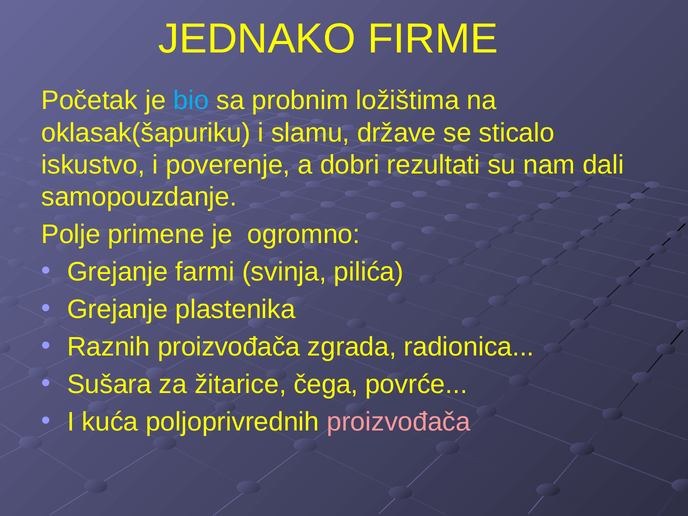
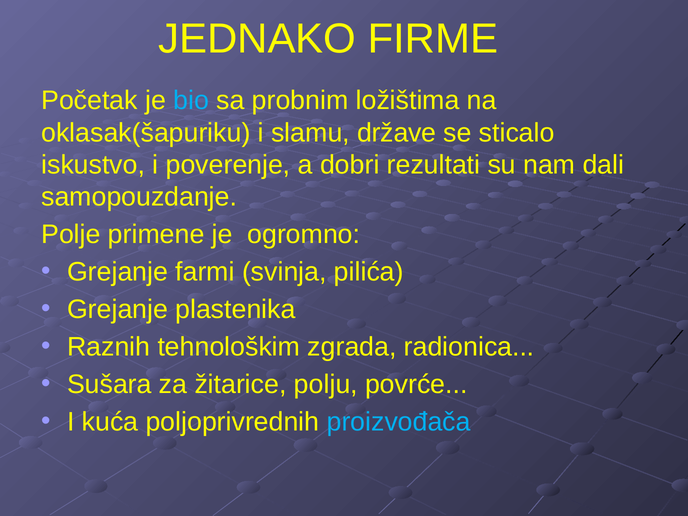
Raznih proizvođača: proizvođača -> tehnološkim (229, 347)
čega: čega -> polju (326, 384)
proizvođača colour: pink -> light blue (399, 422)
